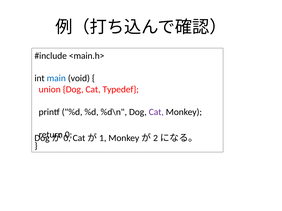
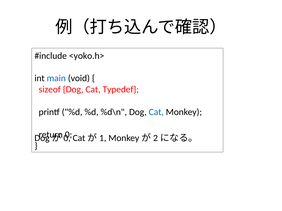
<main.h>: <main.h> -> <yoko.h> (87, 56)
union: union -> sizeof (50, 90)
Cat colour: purple -> blue (156, 112)
